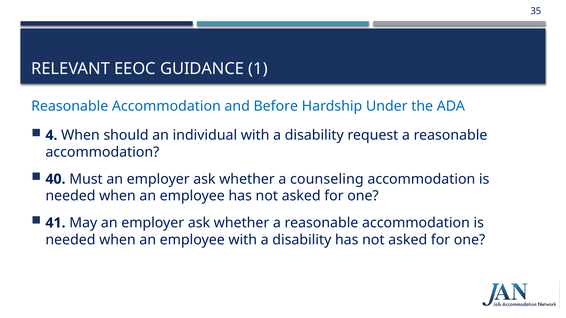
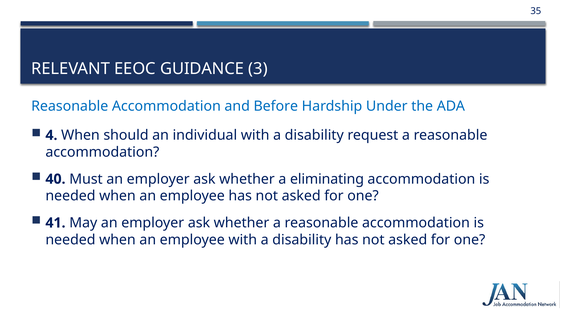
1: 1 -> 3 (258, 69)
counseling: counseling -> eliminating (327, 179)
